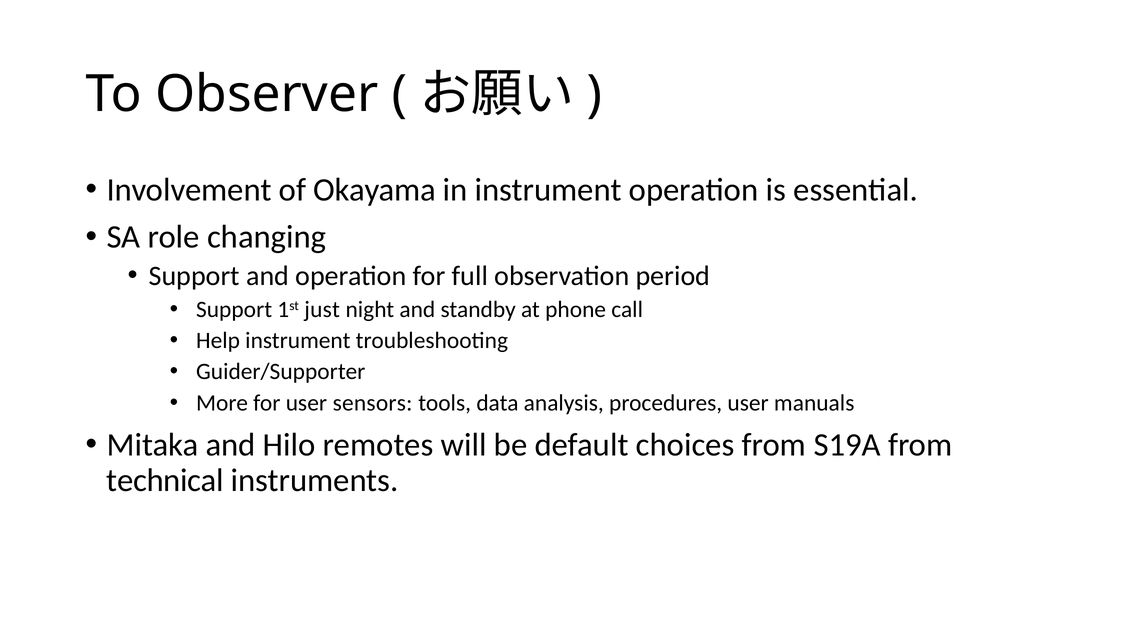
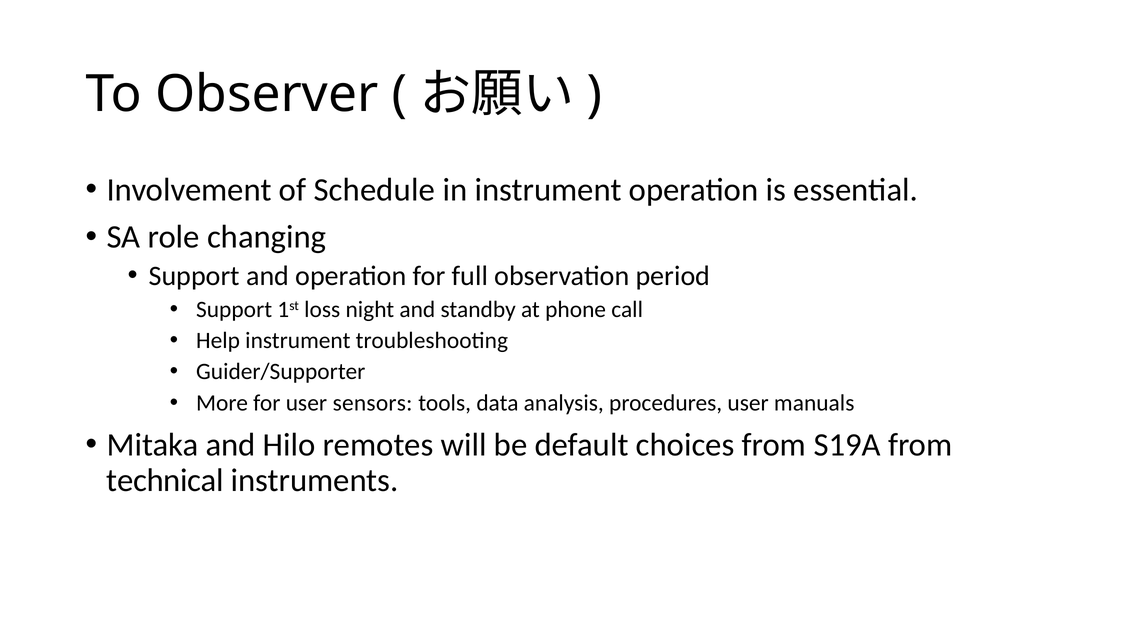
Okayama: Okayama -> Schedule (374, 190)
just: just -> loss (322, 309)
